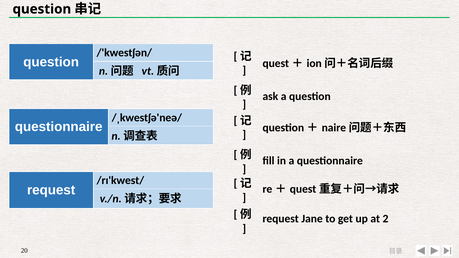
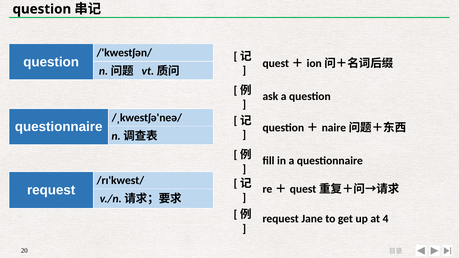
2: 2 -> 4 (385, 219)
